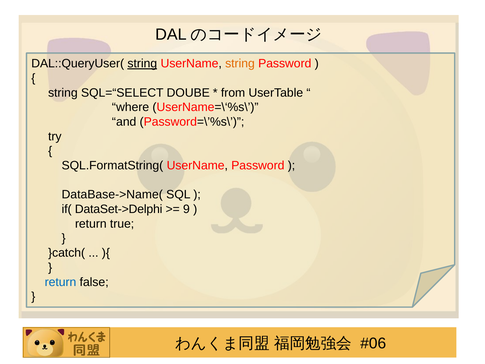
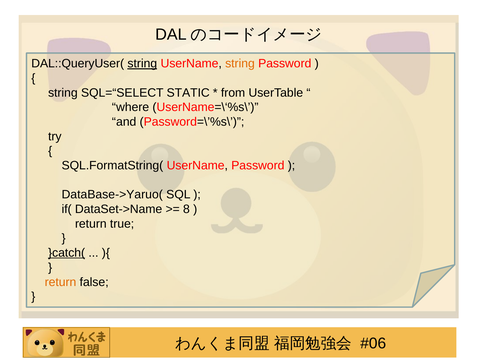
DOUBE: DOUBE -> STATIC (188, 93)
DataBase->Name(: DataBase->Name( -> DataBase->Yaruo( (112, 195)
DataSet->Delphi: DataSet->Delphi -> DataSet->Name (119, 209)
9: 9 -> 8 (186, 209)
}catch( underline: none -> present (67, 253)
return colour: blue -> orange (61, 282)
